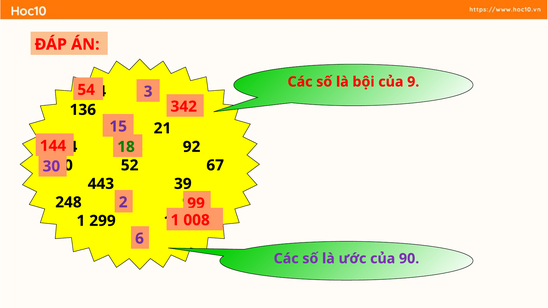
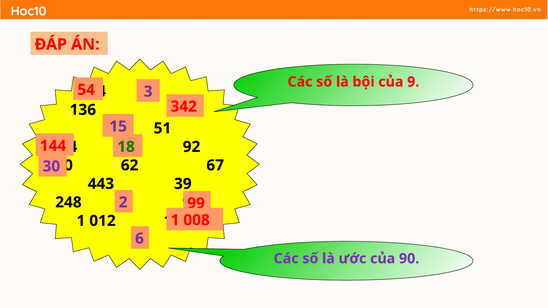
21: 21 -> 51 (162, 128)
52: 52 -> 62 (130, 165)
299: 299 -> 012 (103, 221)
